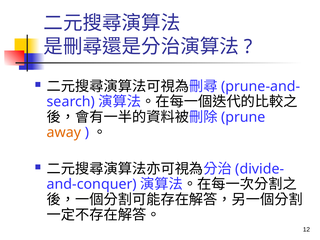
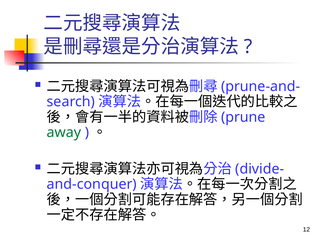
away colour: orange -> green (64, 132)
